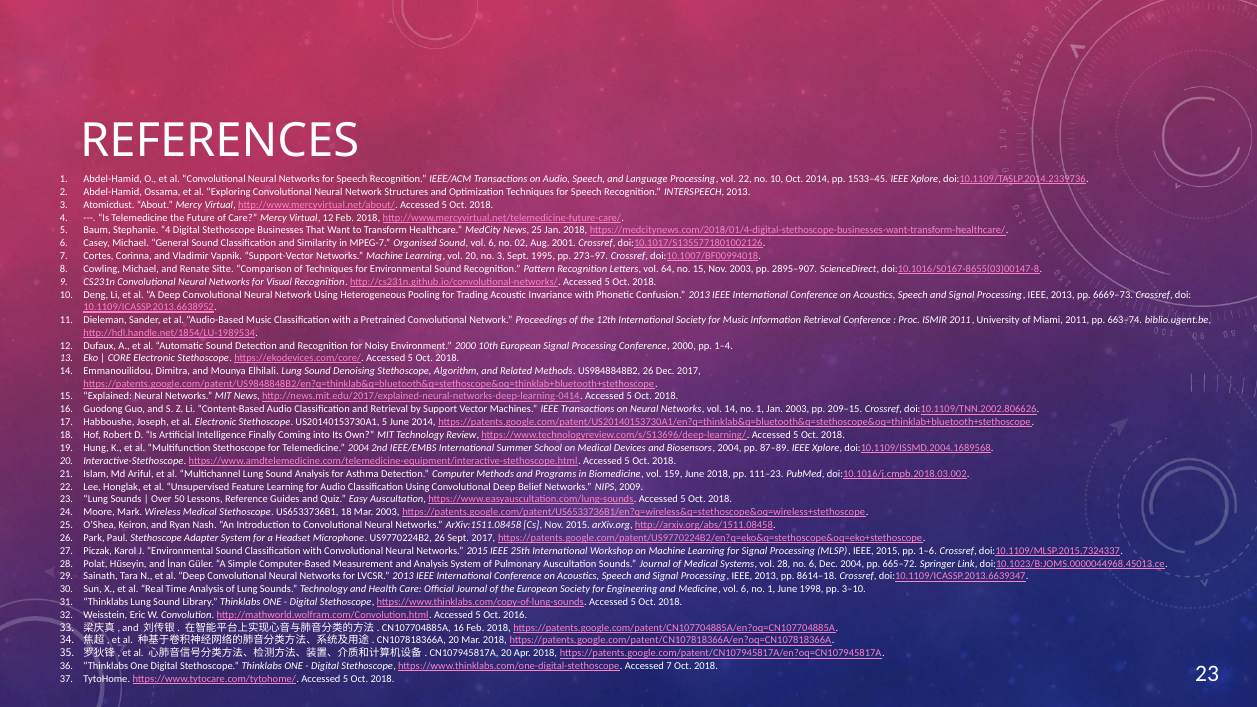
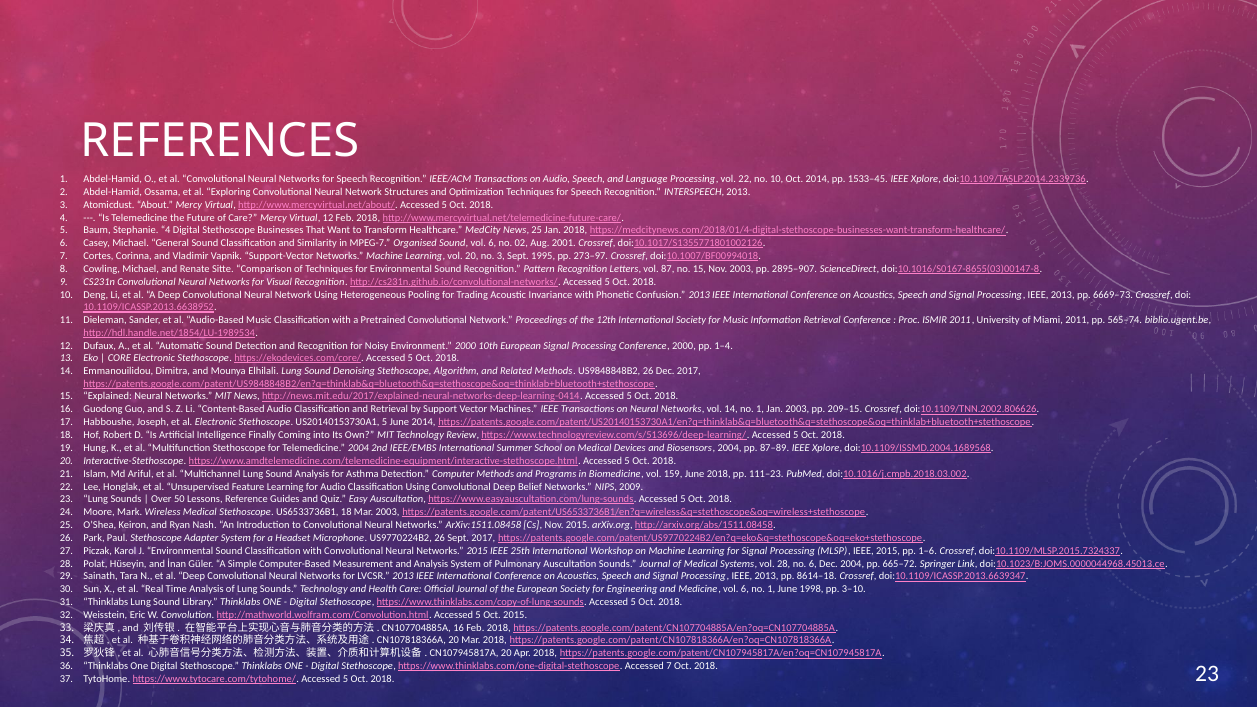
64: 64 -> 87 (668, 269)
663–74: 663–74 -> 565–74 (1125, 320)
Oct 2016: 2016 -> 2015 (515, 615)
